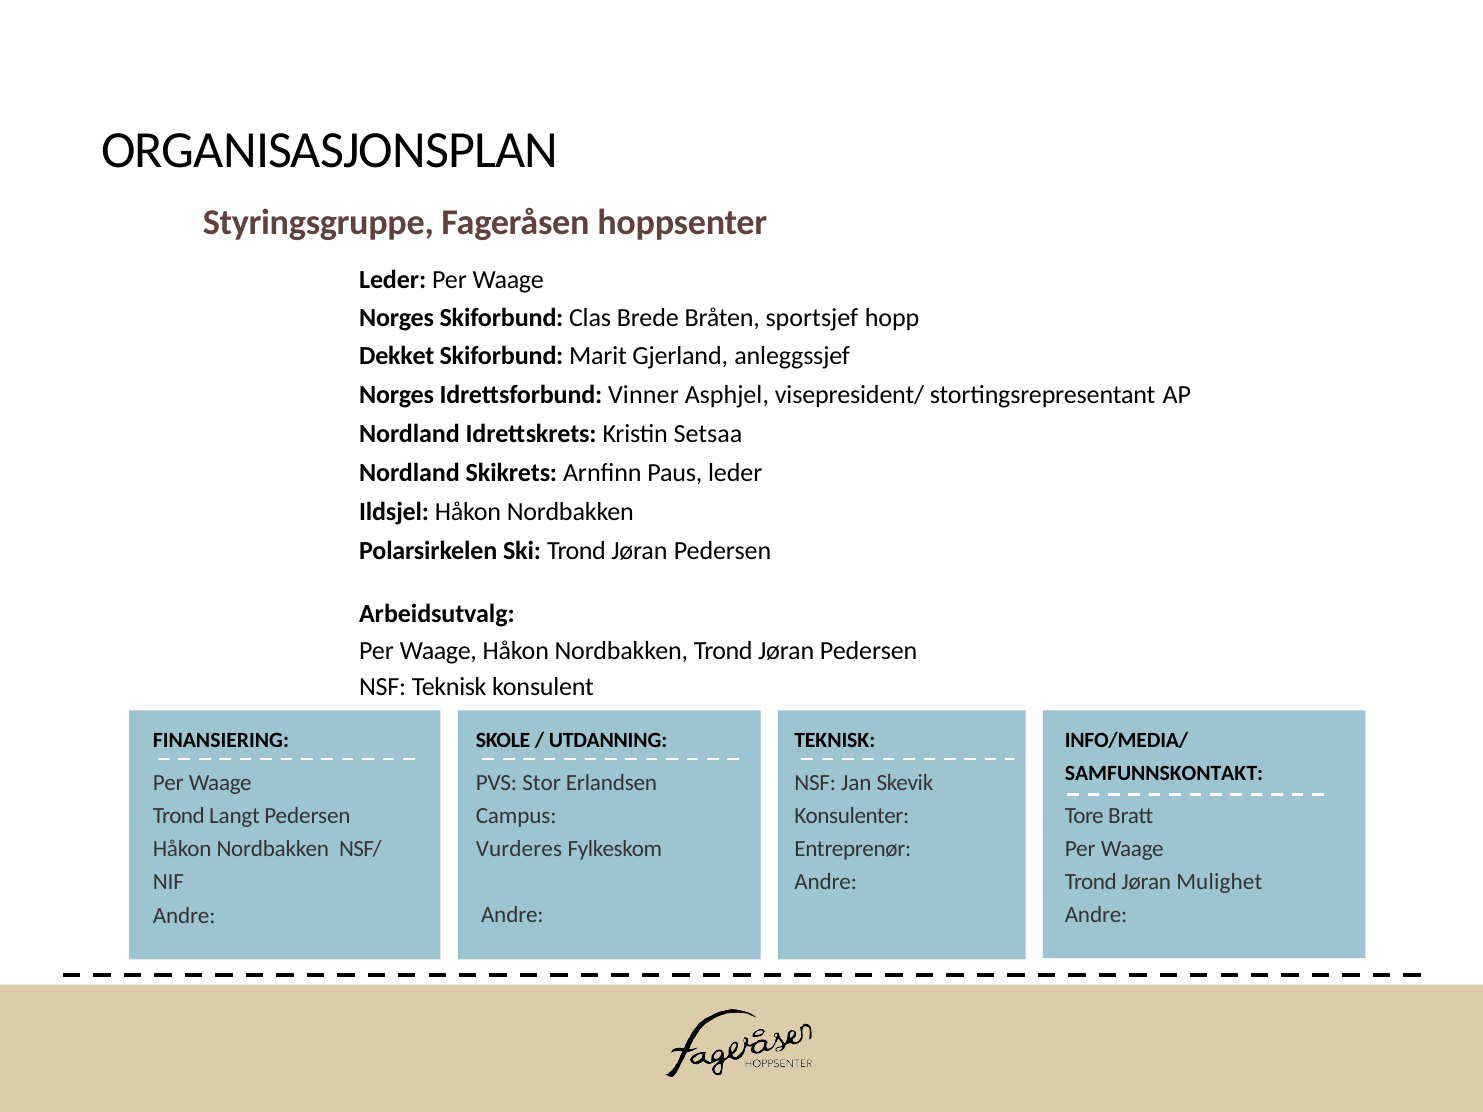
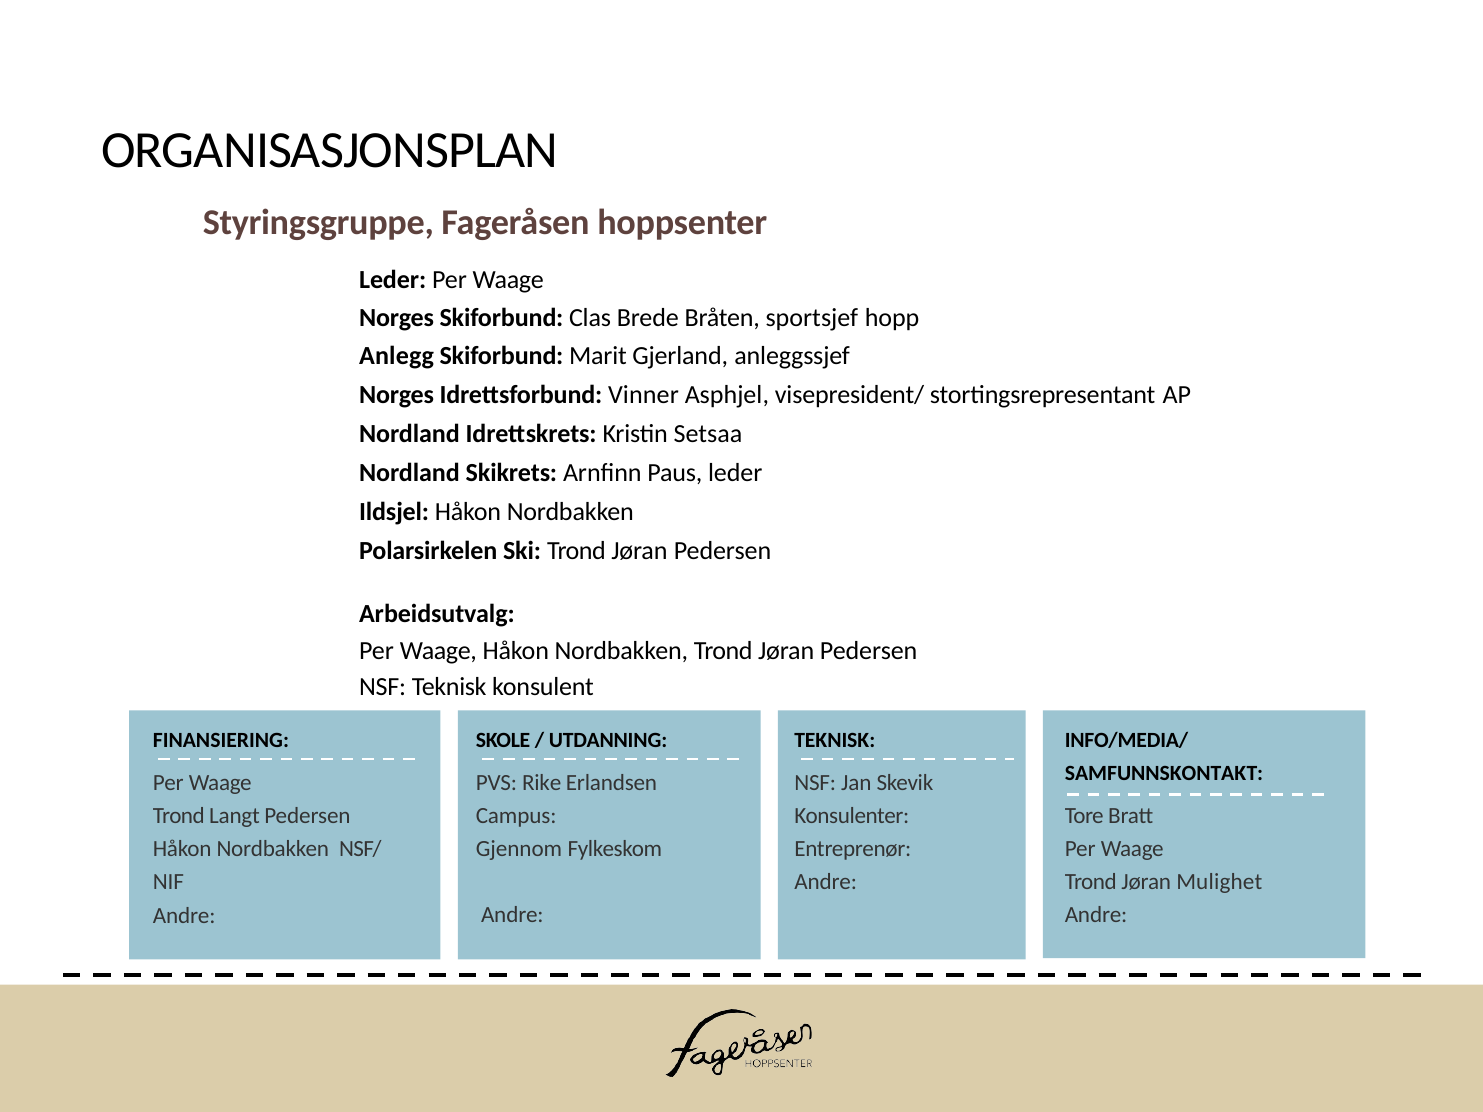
Dekket: Dekket -> Anlegg (397, 356)
Stor: Stor -> Rike (542, 783)
Vurderes: Vurderes -> Gjennom (519, 849)
